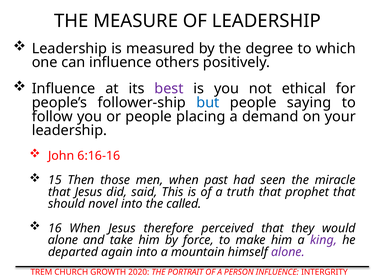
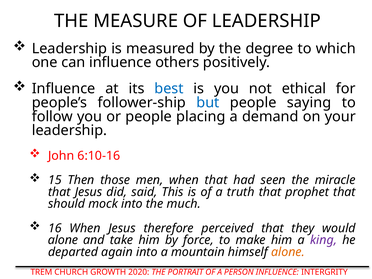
best colour: purple -> blue (169, 89)
6:16-16: 6:16-16 -> 6:10-16 (99, 156)
when past: past -> that (216, 180)
novel: novel -> mock (103, 204)
called: called -> much (184, 204)
alone colour: purple -> orange (288, 252)
